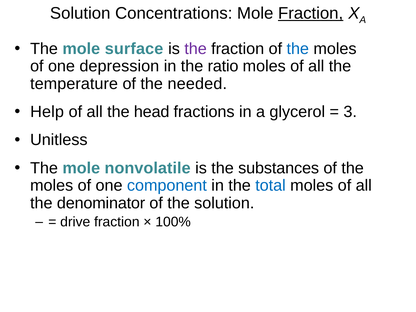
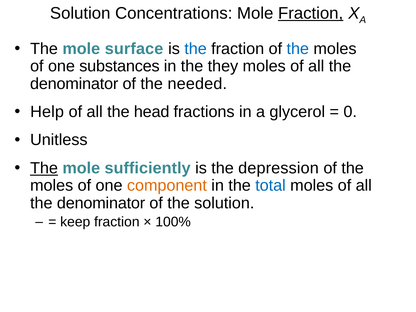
the colour: purple -> blue (196, 49)
depression: depression -> substances (119, 66)
ratio: ratio -> they (223, 66)
temperature: temperature -> denominator (74, 84)
3: 3 -> 0 (350, 112)
The underline: none -> present (44, 168)
nonvolatile: nonvolatile -> sufficiently (148, 168)
substances: substances -> depression (279, 168)
component colour: blue -> orange (167, 186)
drive: drive -> keep (75, 222)
